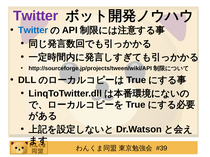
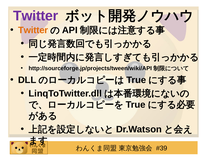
Twitter colour: blue -> orange (33, 30)
